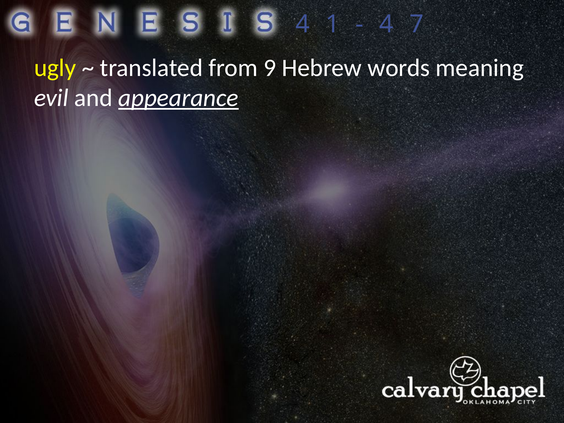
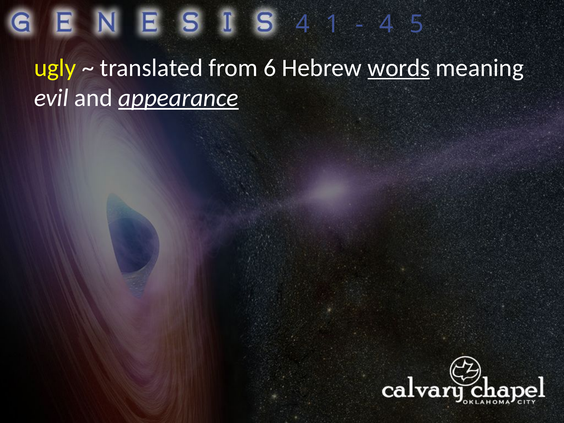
7: 7 -> 5 (417, 24)
9: 9 -> 6 (270, 68)
words underline: none -> present (399, 68)
